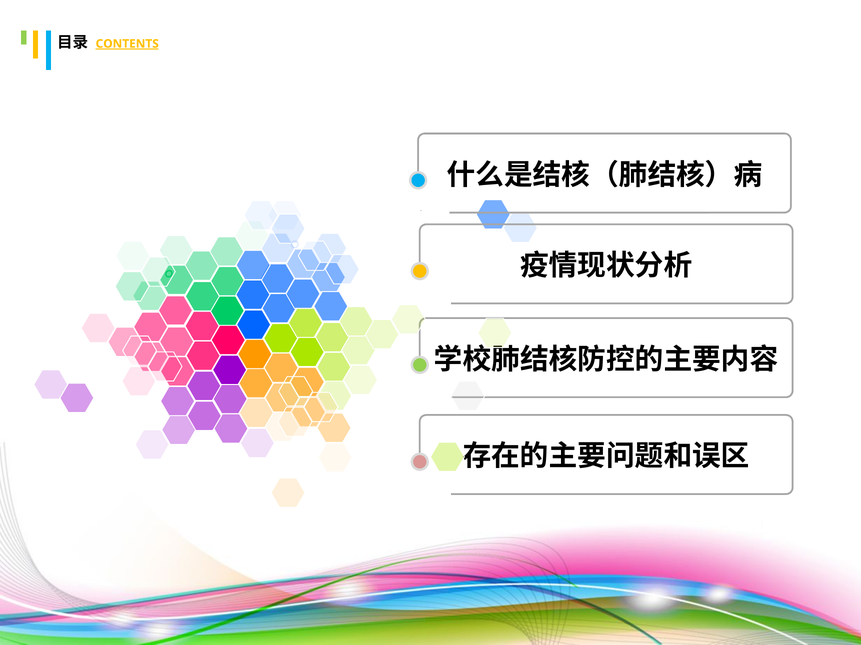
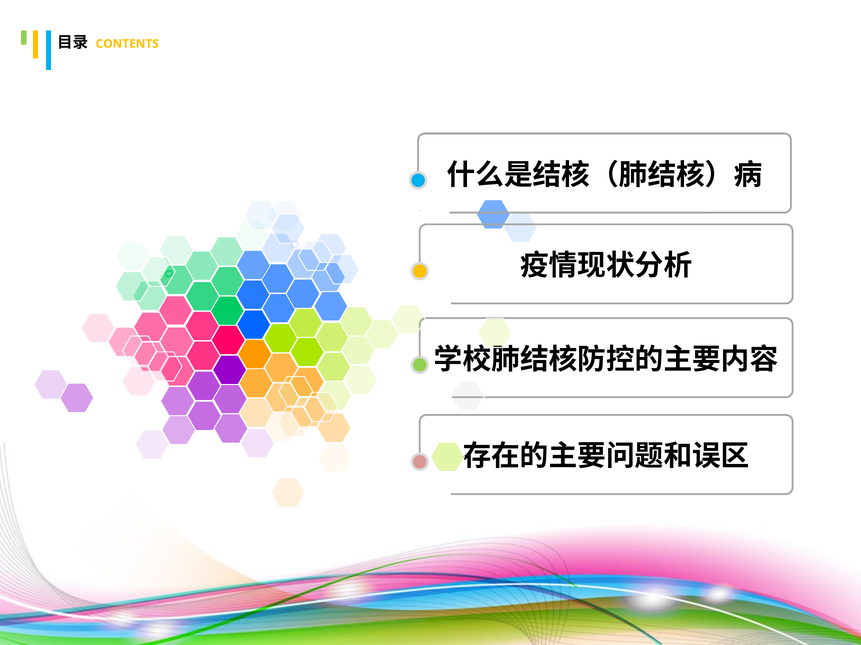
CONTENTS underline: present -> none (127, 44)
